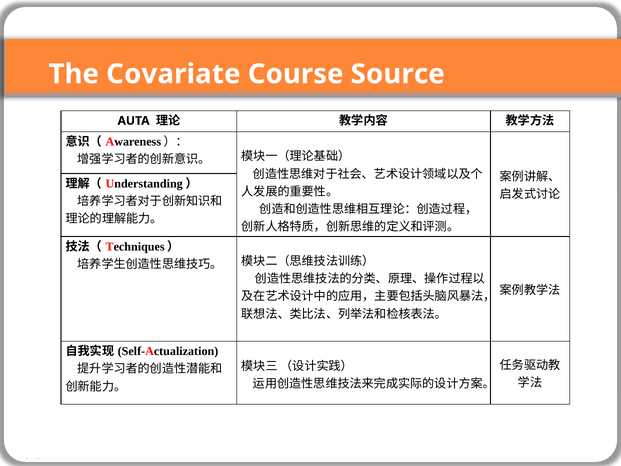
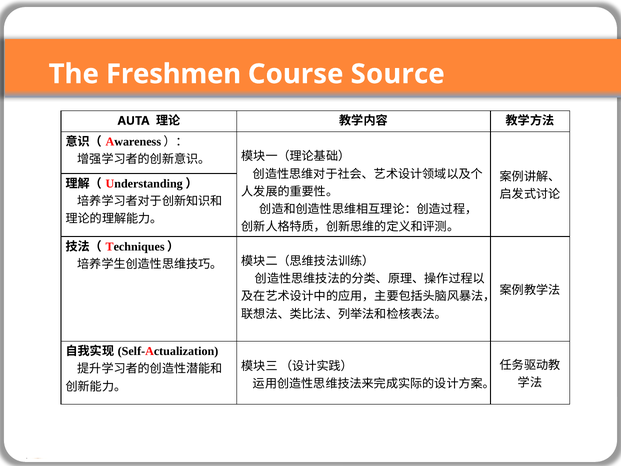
Covariate: Covariate -> Freshmen (174, 74)
